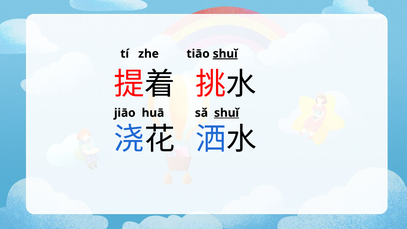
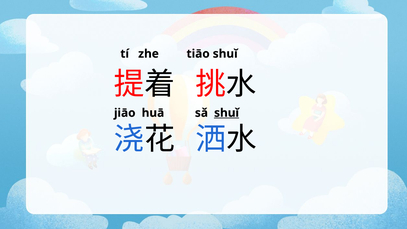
shuǐ underline: present -> none (225, 54)
